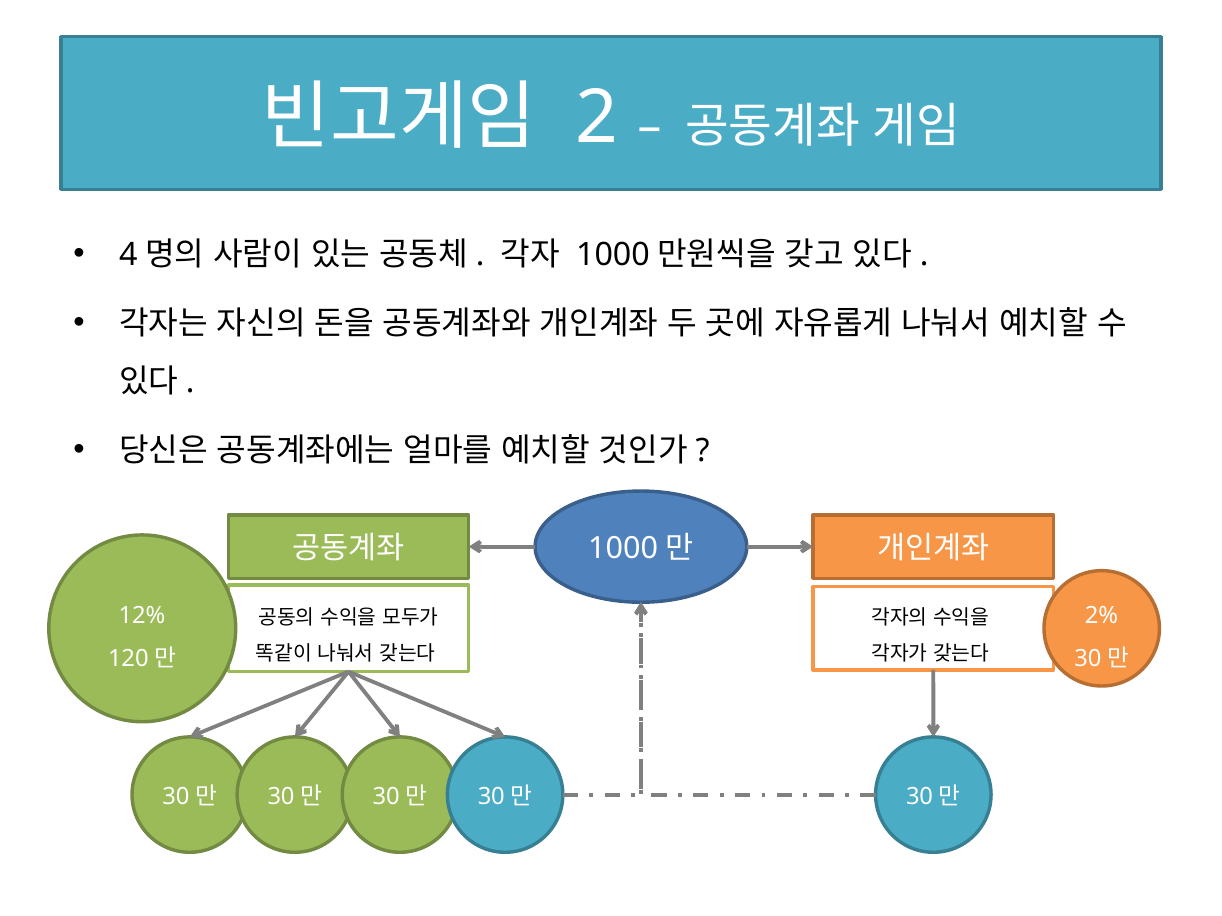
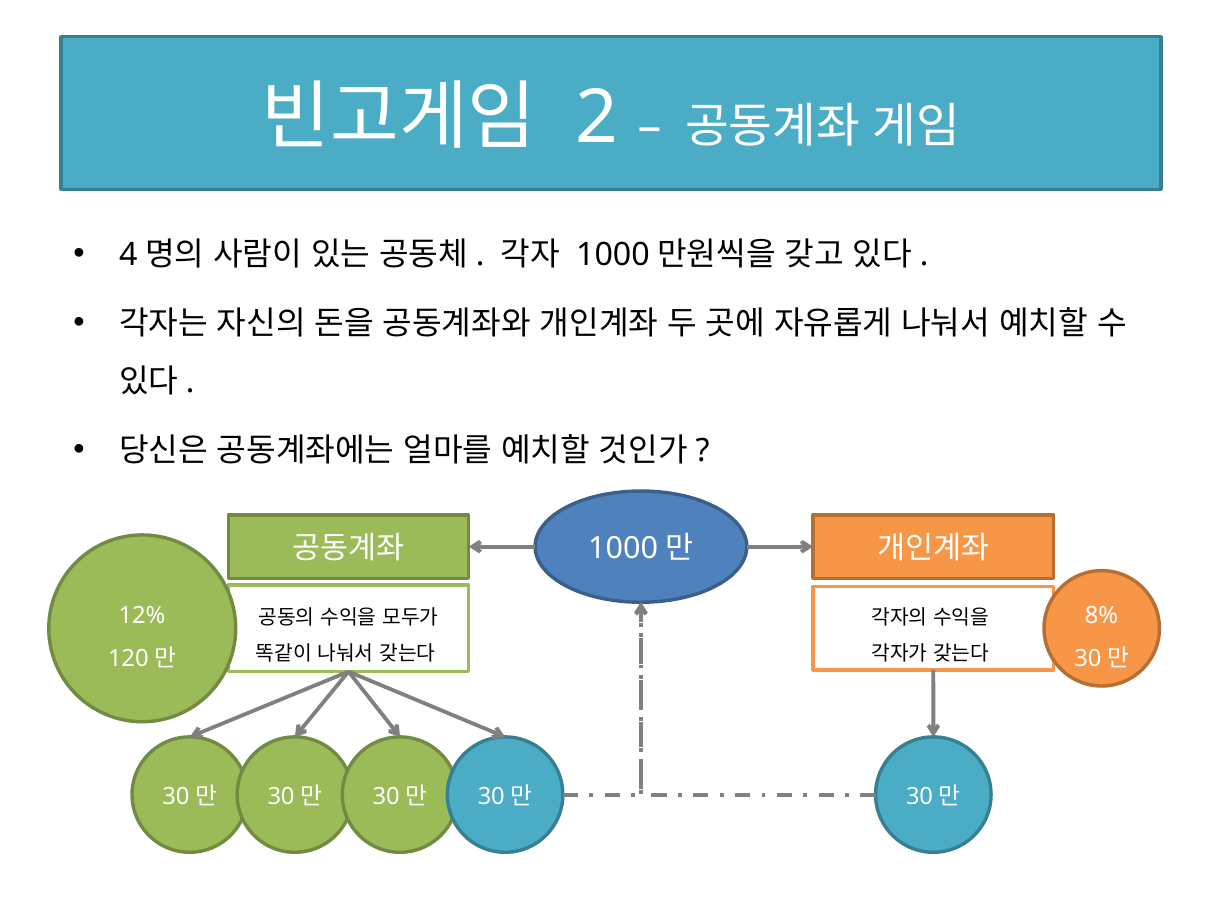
2%: 2% -> 8% (1102, 616)
